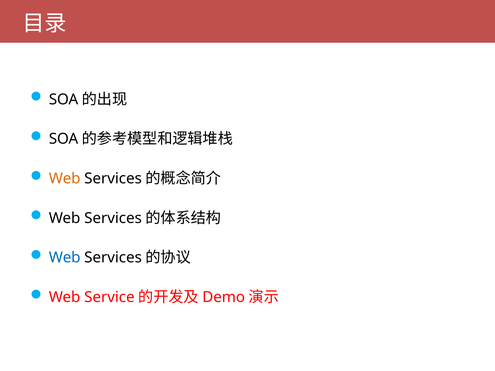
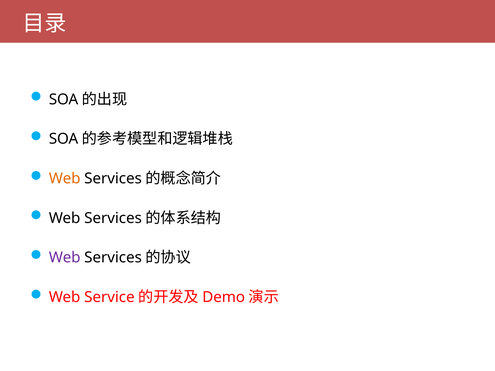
Web colour: blue -> purple (65, 258)
